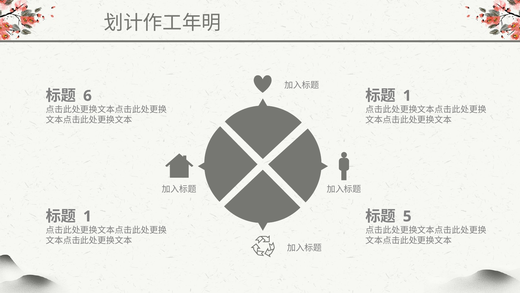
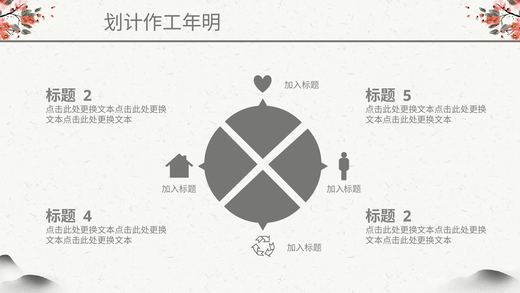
6: 6 -> 2 (87, 96)
1: 1 -> 5 (407, 96)
1: 1 -> 4 (87, 216)
5: 5 -> 2 (407, 216)
